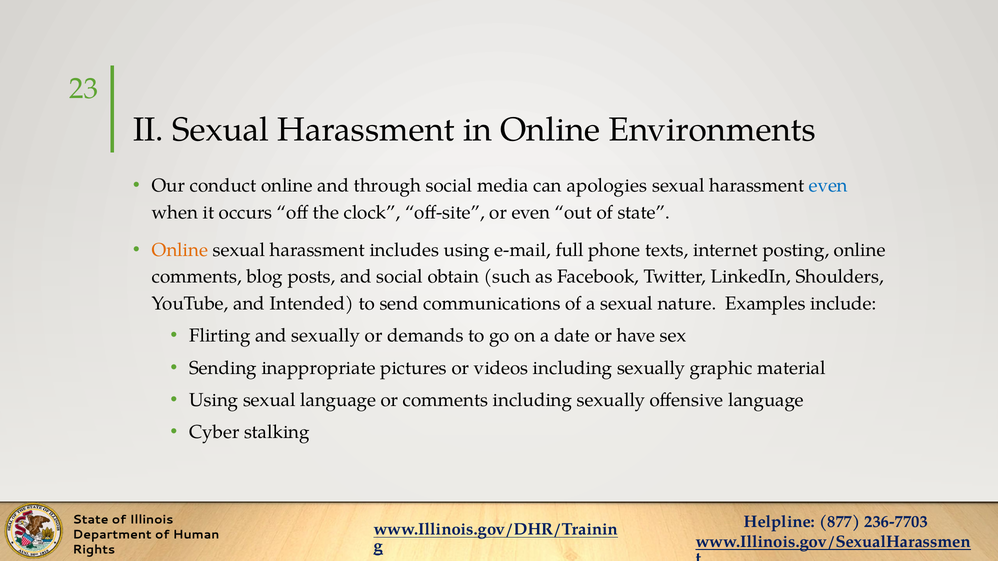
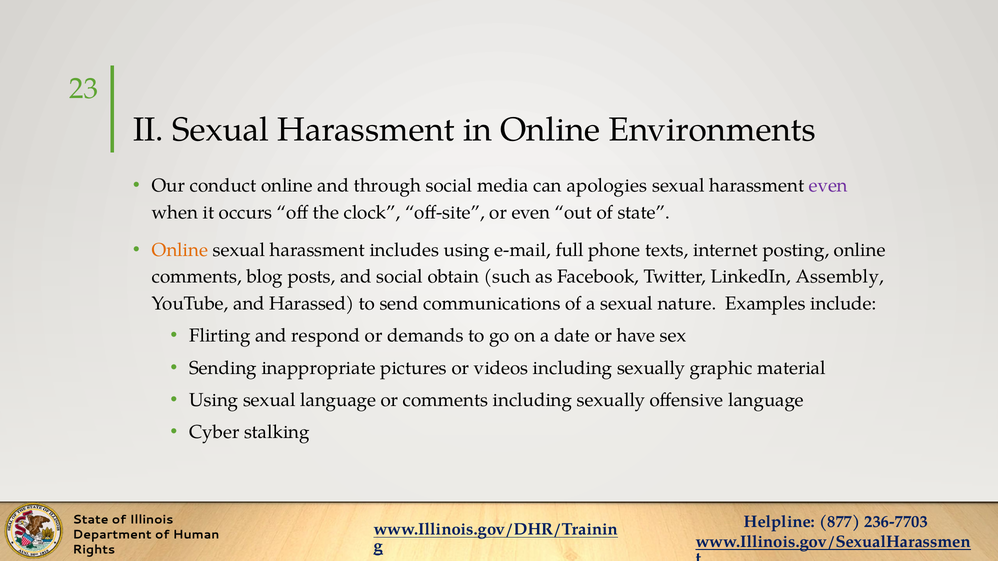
even colour: blue -> purple (828, 186)
Shoulders: Shoulders -> Assembly (840, 277)
Intended: Intended -> Harassed (312, 304)
and sexually: sexually -> respond (326, 336)
